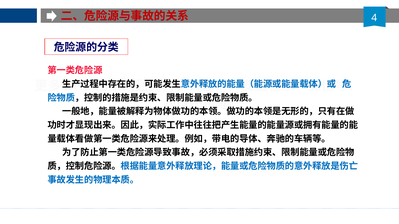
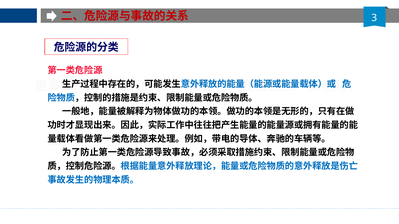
4: 4 -> 3 (374, 18)
